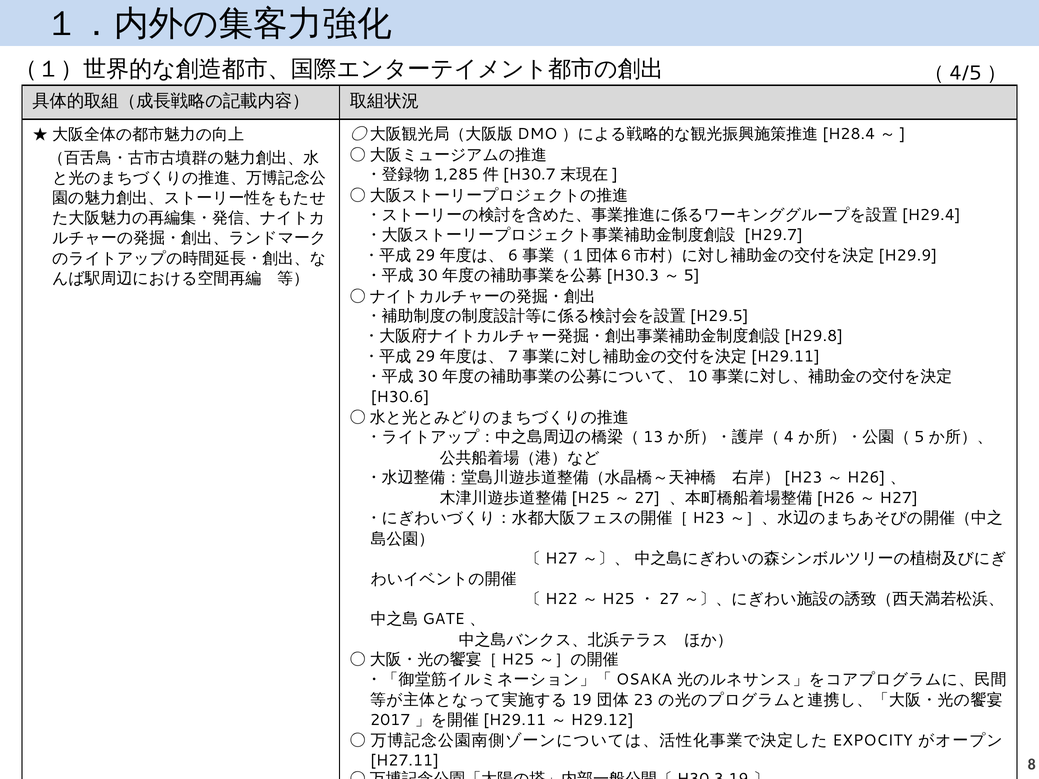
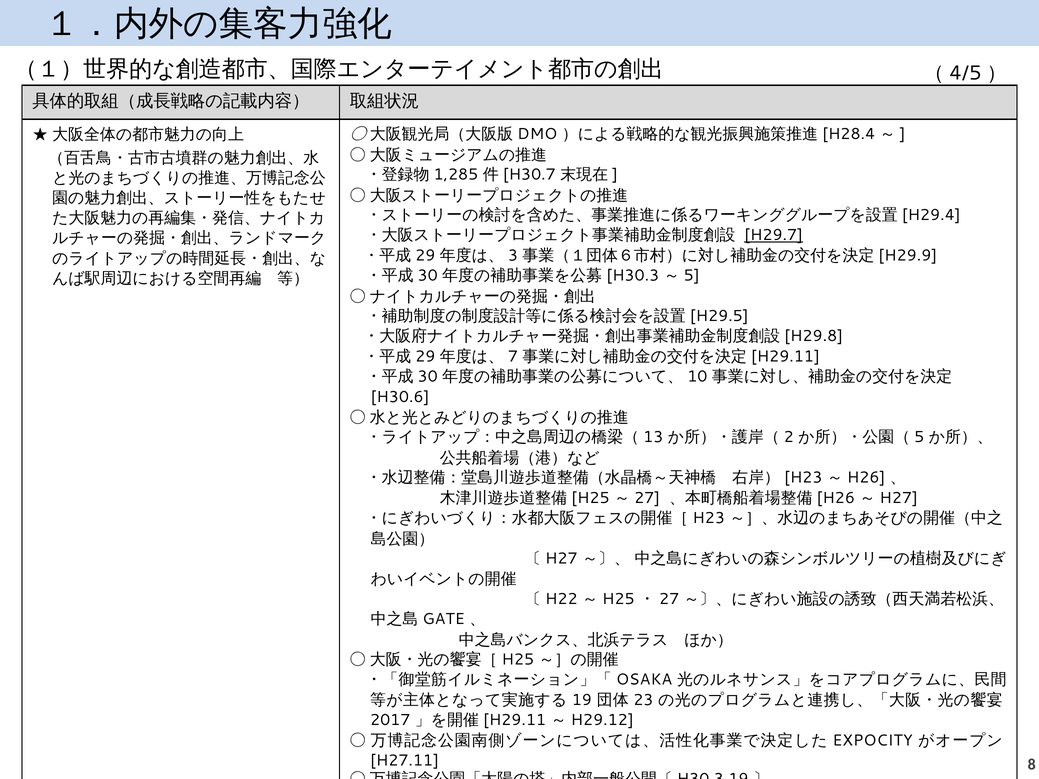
H29.7 underline: none -> present (774, 235)
6: 6 -> 3 (513, 256)
4: 4 -> 2 (789, 437)
